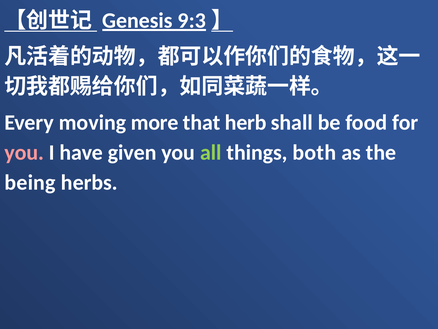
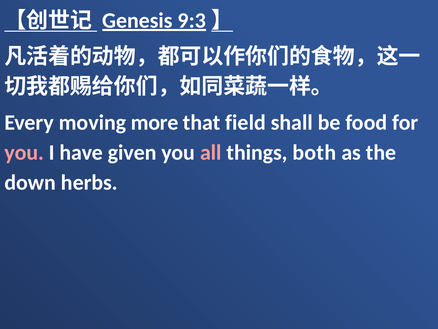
herb: herb -> field (246, 123)
all colour: light green -> pink (211, 153)
being: being -> down (30, 182)
